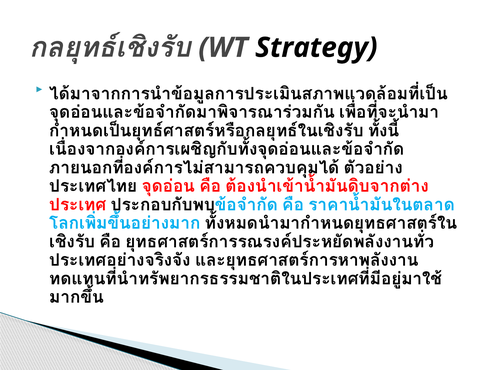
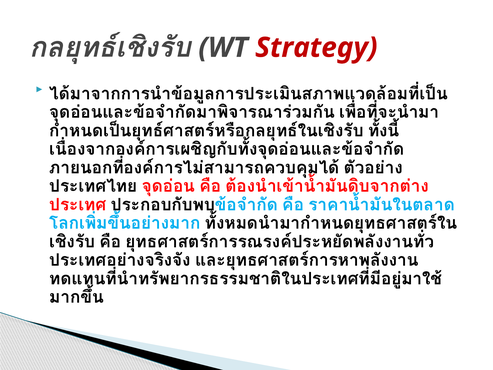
Strategy colour: black -> red (316, 48)
